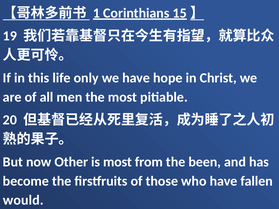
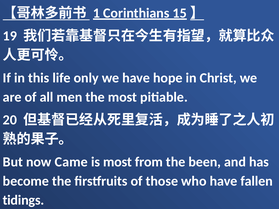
Other: Other -> Came (71, 162)
would: would -> tidings (23, 200)
